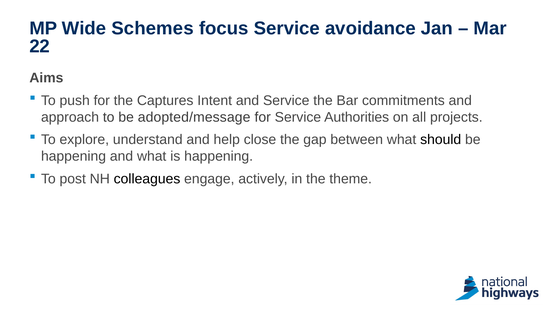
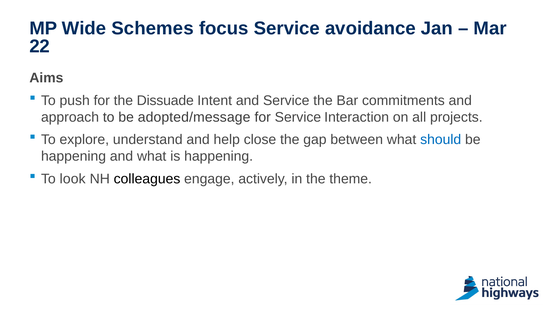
Captures: Captures -> Dissuade (165, 101)
Authorities: Authorities -> Interaction (357, 117)
should colour: black -> blue (441, 140)
post: post -> look (73, 179)
